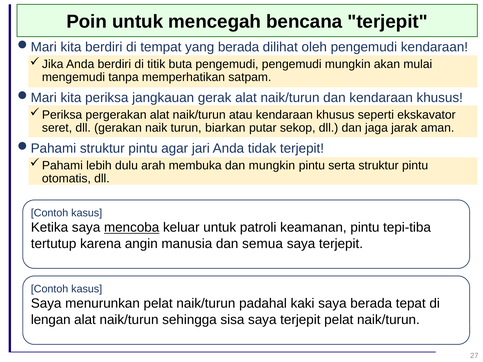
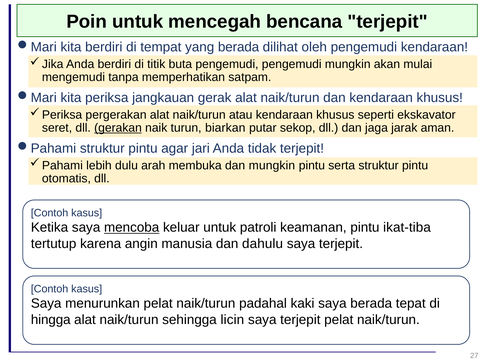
gerakan underline: none -> present (118, 128)
tepi-tiba: tepi-tiba -> ikat-tiba (407, 228)
semua: semua -> dahulu (263, 244)
lengan: lengan -> hingga (51, 320)
sisa: sisa -> licin (232, 320)
